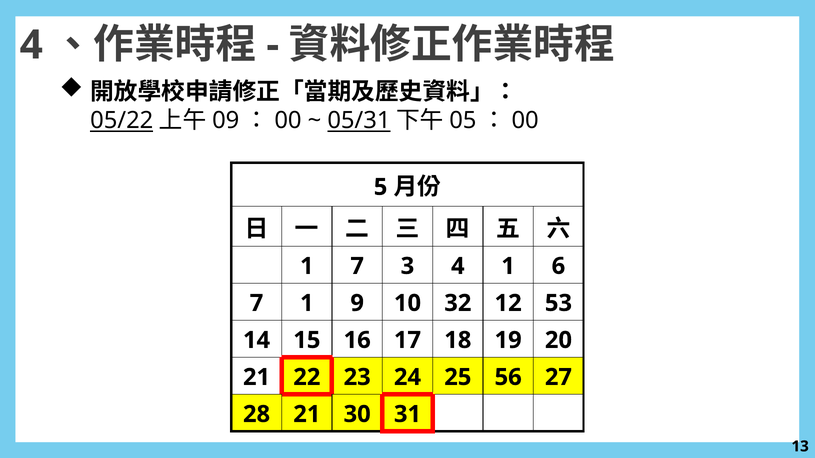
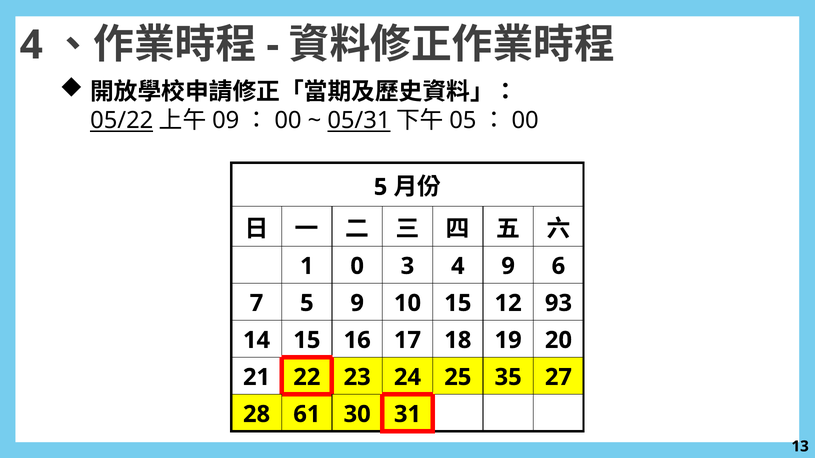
1 7: 7 -> 0 (357, 266)
4 1: 1 -> 9 (508, 266)
7 1: 1 -> 5 (307, 303)
10 32: 32 -> 15 (458, 303)
53: 53 -> 93 (558, 303)
56: 56 -> 35 (508, 378)
28 21: 21 -> 61 (307, 415)
